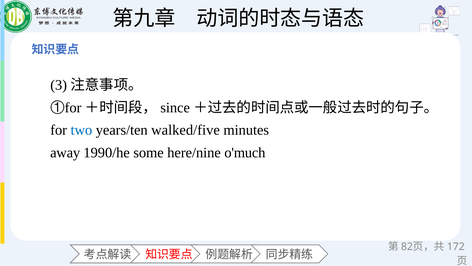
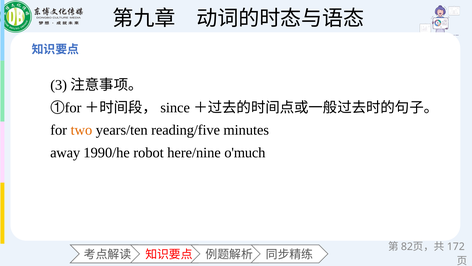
two colour: blue -> orange (81, 130)
walked/five: walked/five -> reading/five (186, 130)
some: some -> robot (149, 152)
